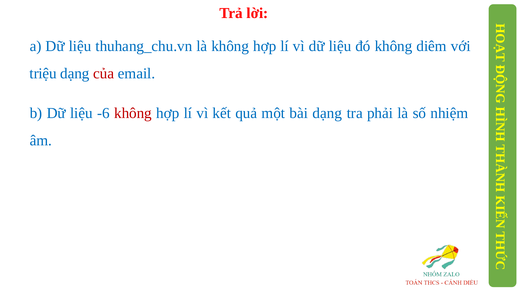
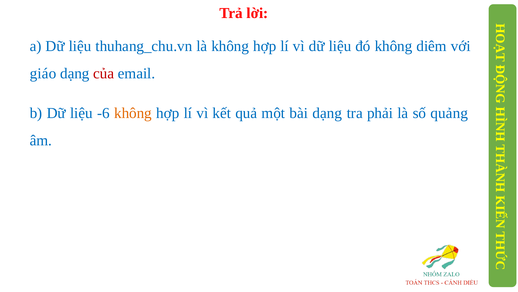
triệu: triệu -> giáo (43, 73)
không colour: red -> orange (133, 113)
nhiệm: nhiệm -> quảng (449, 113)
